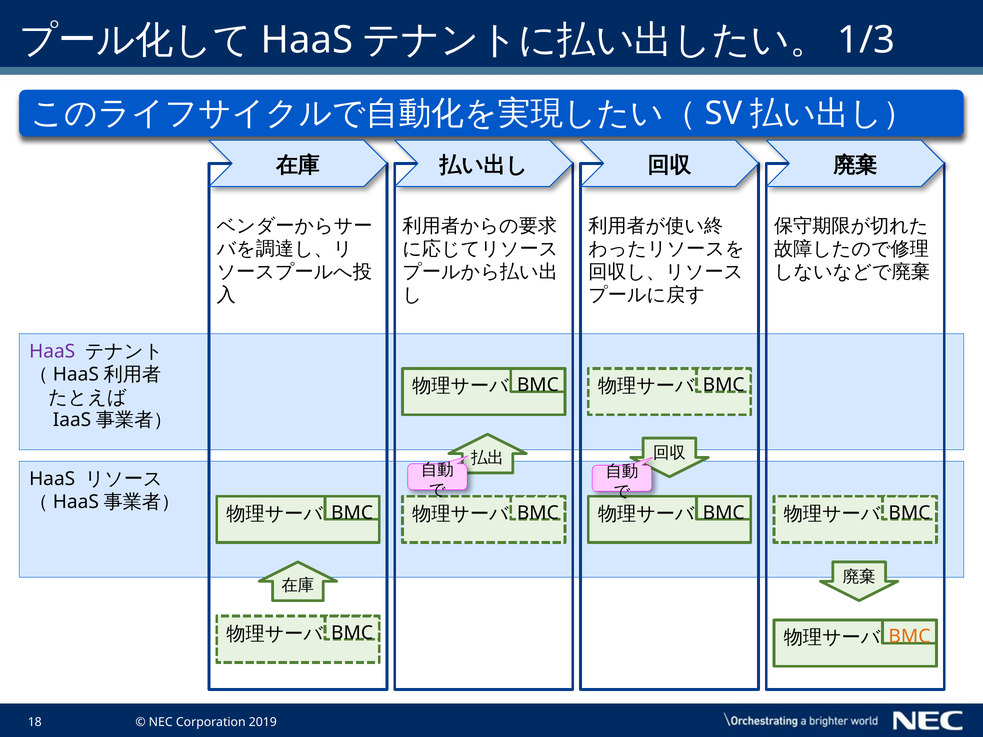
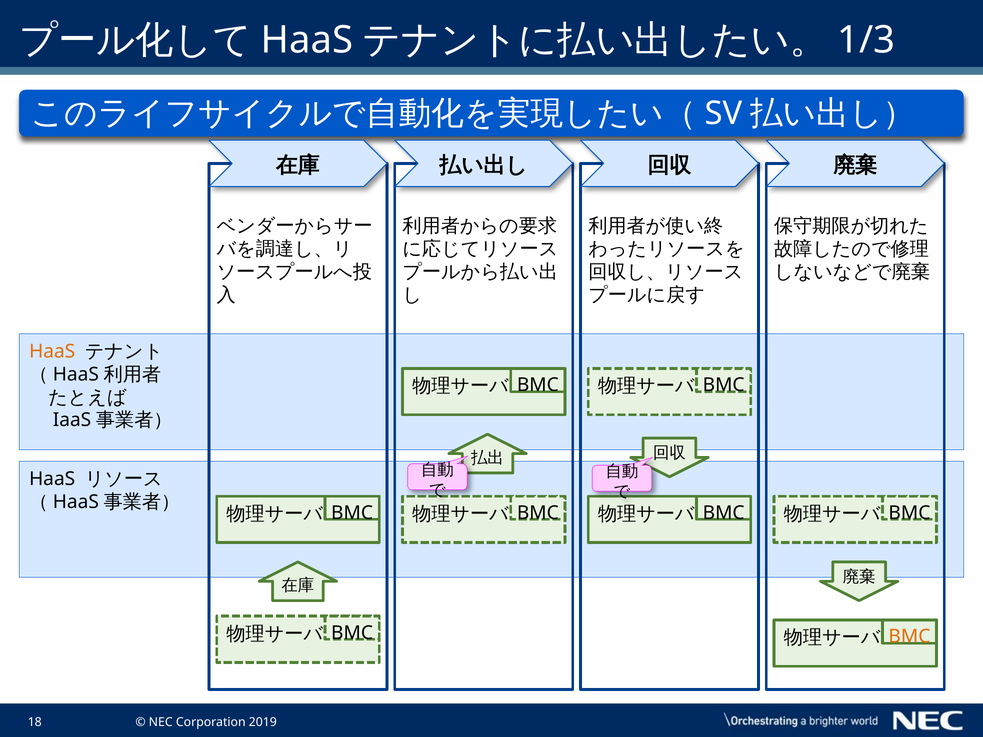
HaaS colour: purple -> orange (52, 351)
